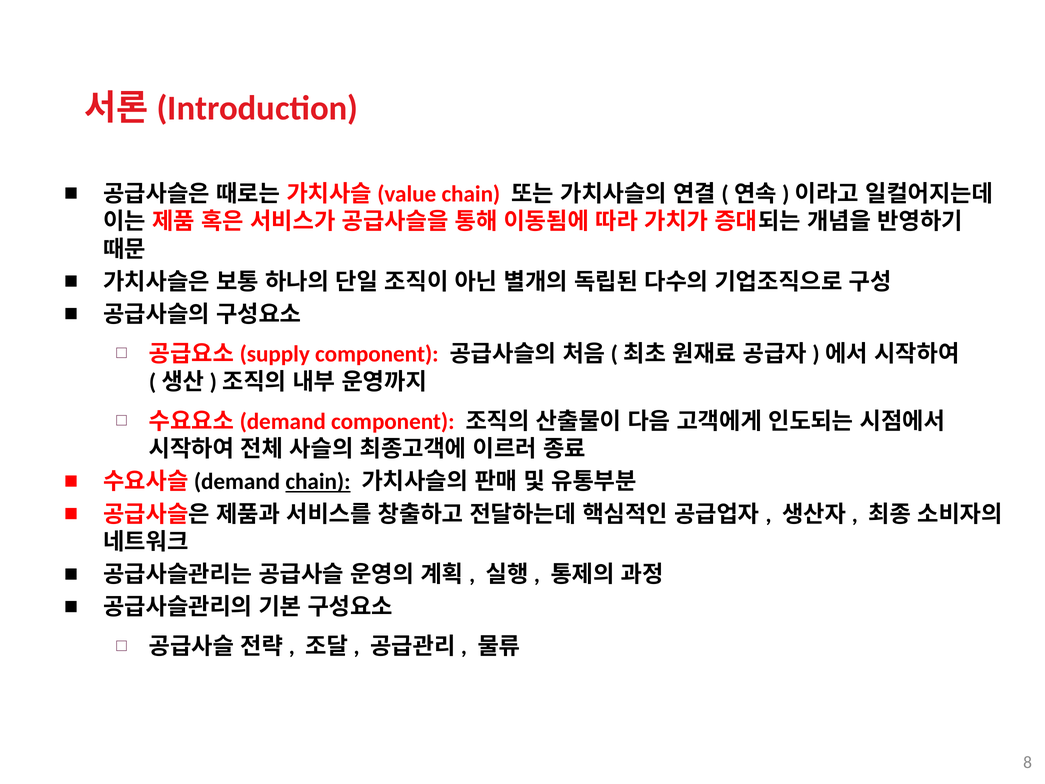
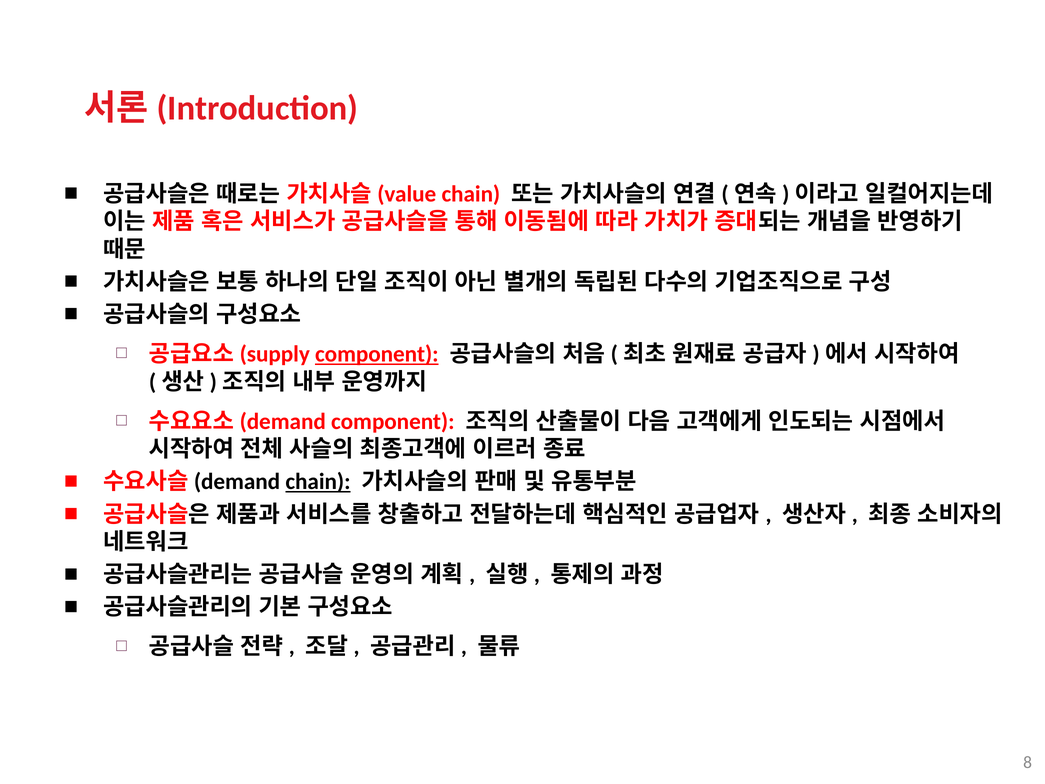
component underline: none -> present (377, 354)
